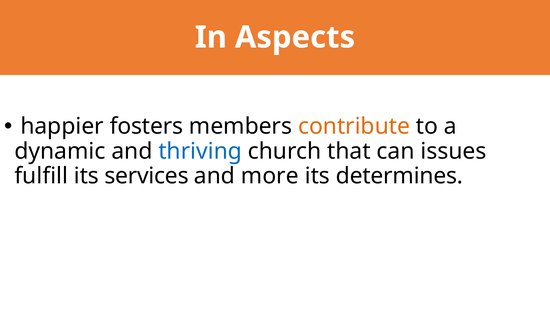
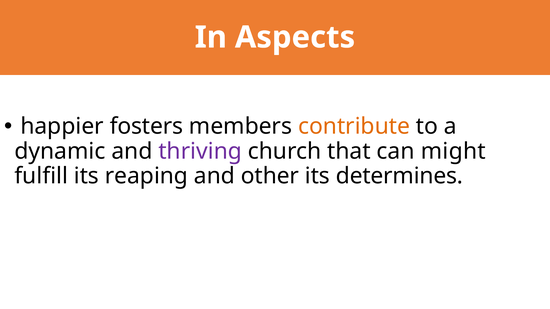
thriving colour: blue -> purple (200, 151)
issues: issues -> might (453, 151)
services: services -> reaping (146, 176)
more: more -> other (270, 176)
